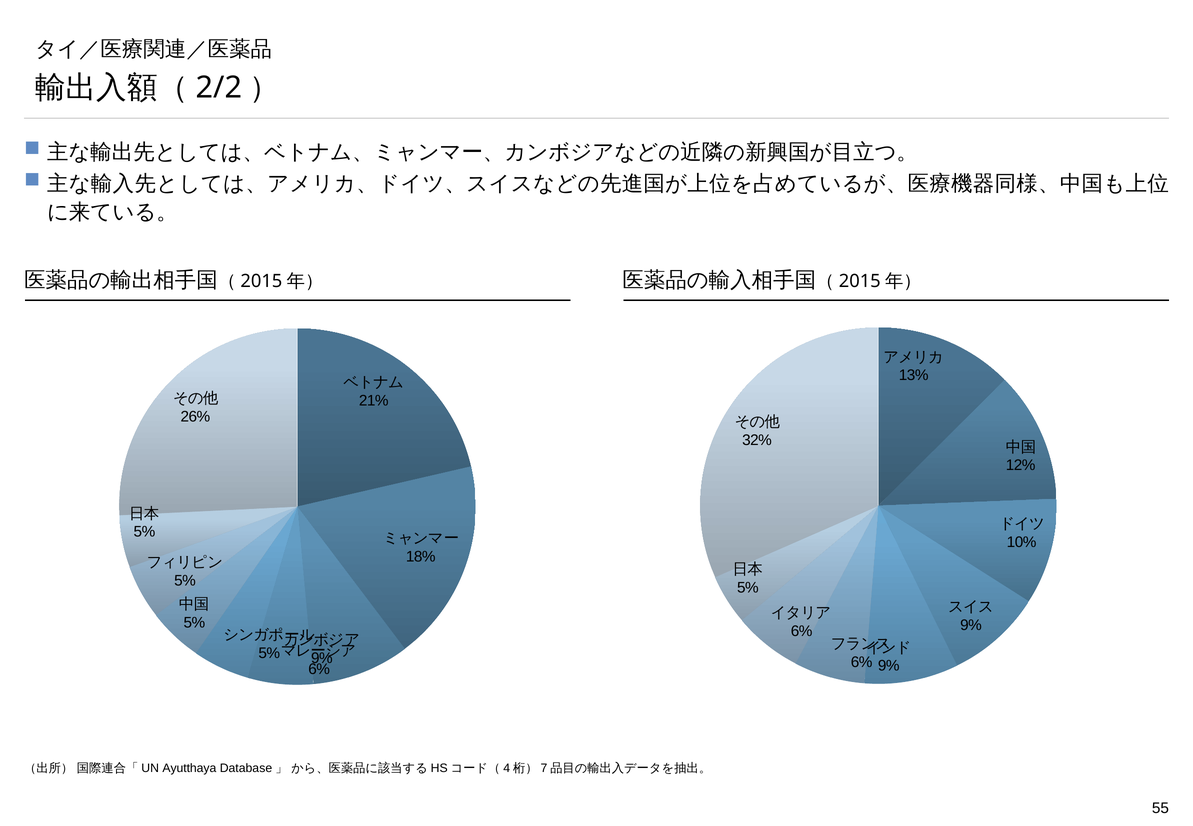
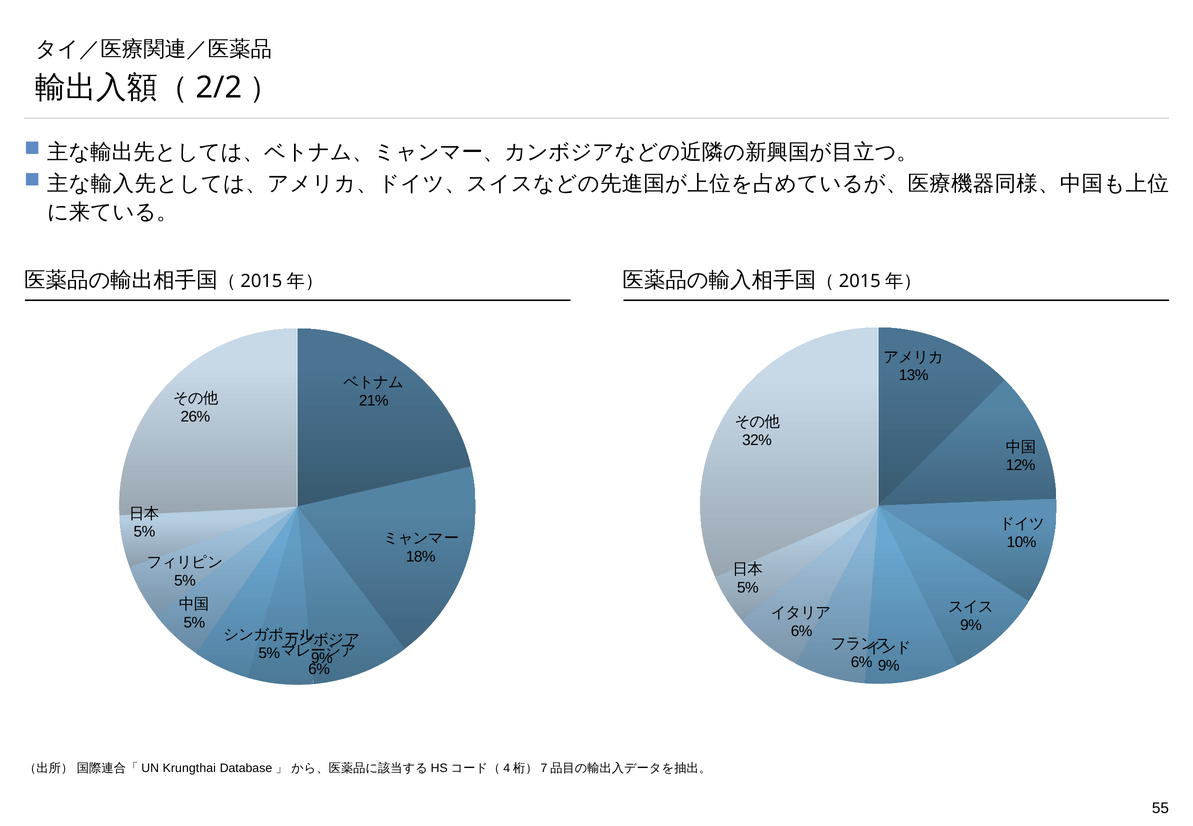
Ayutthaya: Ayutthaya -> Krungthai (189, 768)
